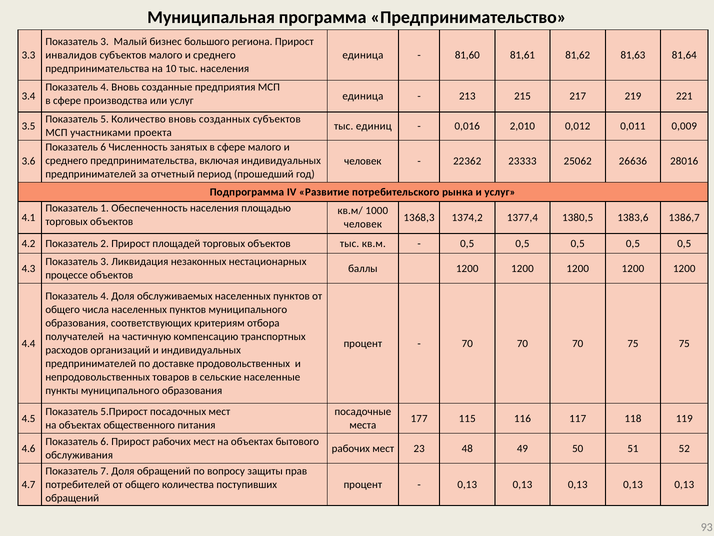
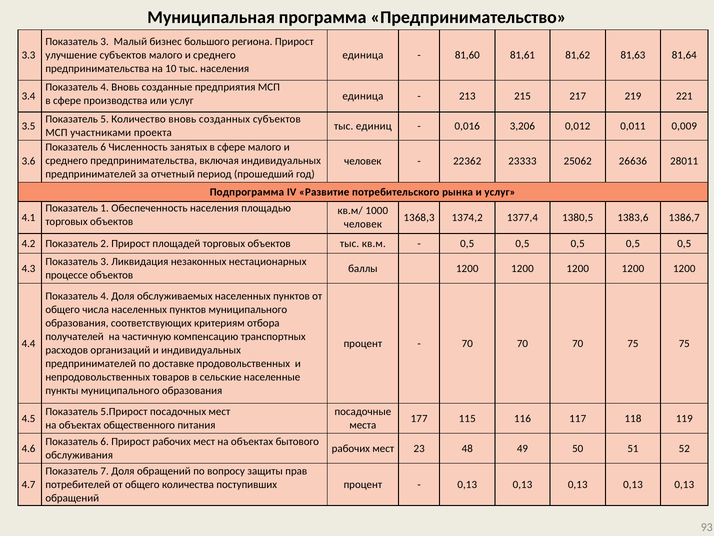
инвалидов: инвалидов -> улучшение (71, 55)
2,010: 2,010 -> 3,206 (522, 126)
28016: 28016 -> 28011 (684, 161)
